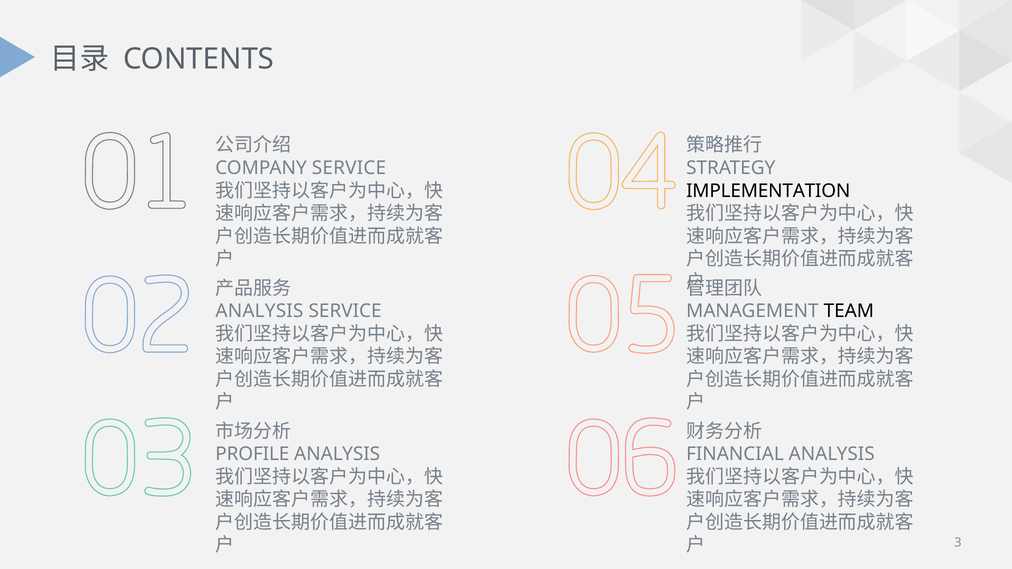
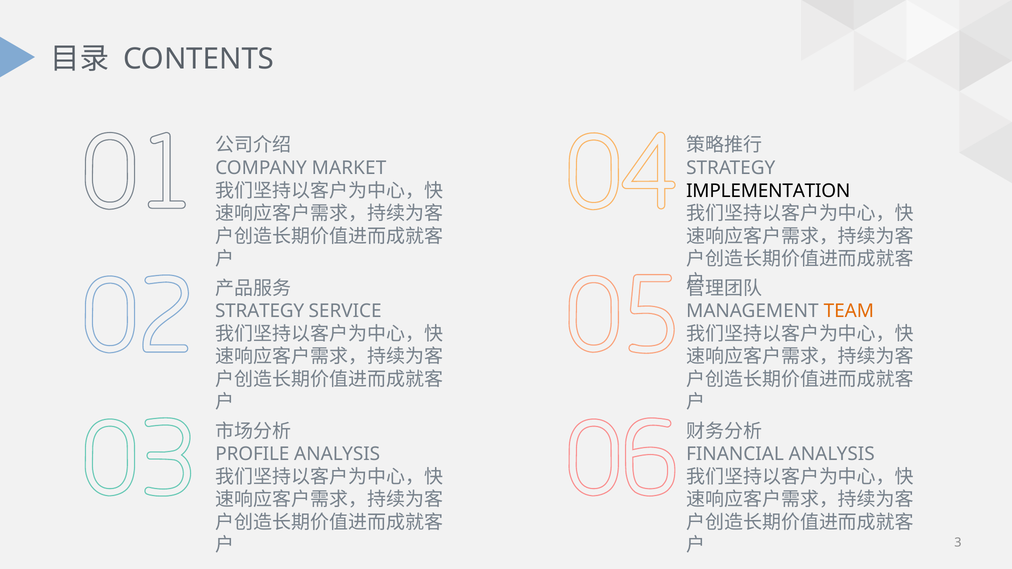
COMPANY SERVICE: SERVICE -> MARKET (349, 168)
ANALYSIS: ANALYSIS -> STRATEGY (260, 311)
TEAM colour: black -> orange (849, 311)
